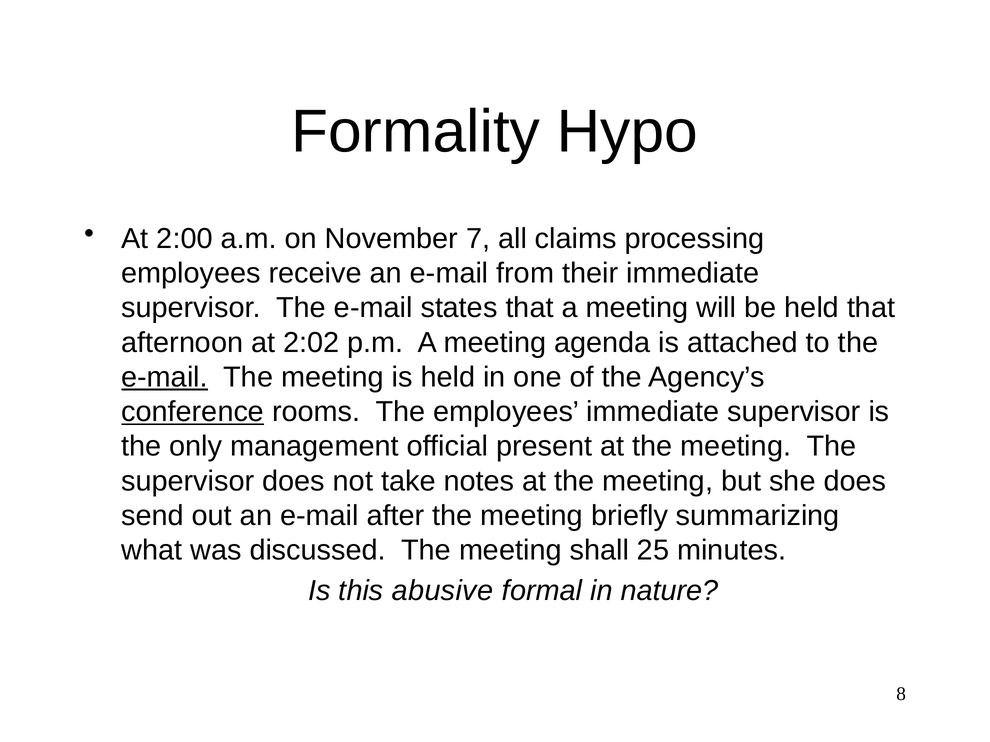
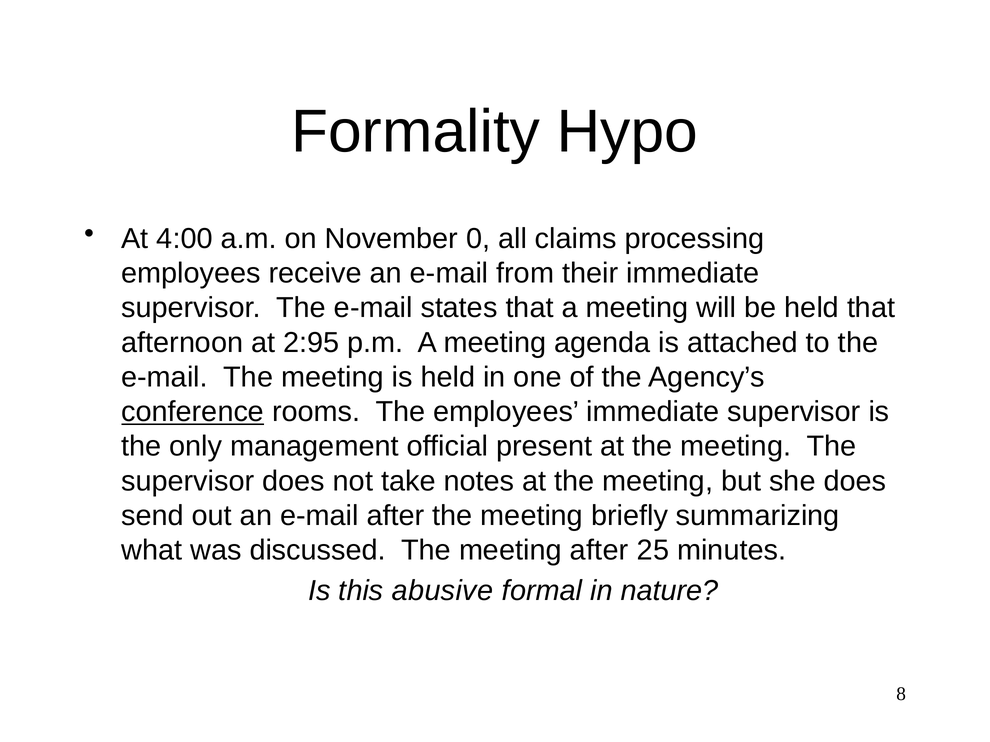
2:00: 2:00 -> 4:00 (185, 239)
7: 7 -> 0 (478, 239)
2:02: 2:02 -> 2:95 (311, 343)
e-mail underline: present -> none (165, 377)
meeting shall: shall -> after (599, 551)
